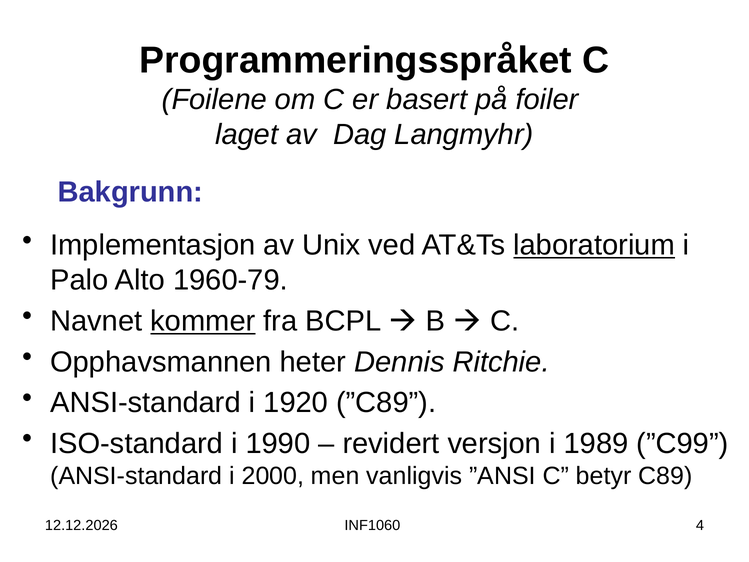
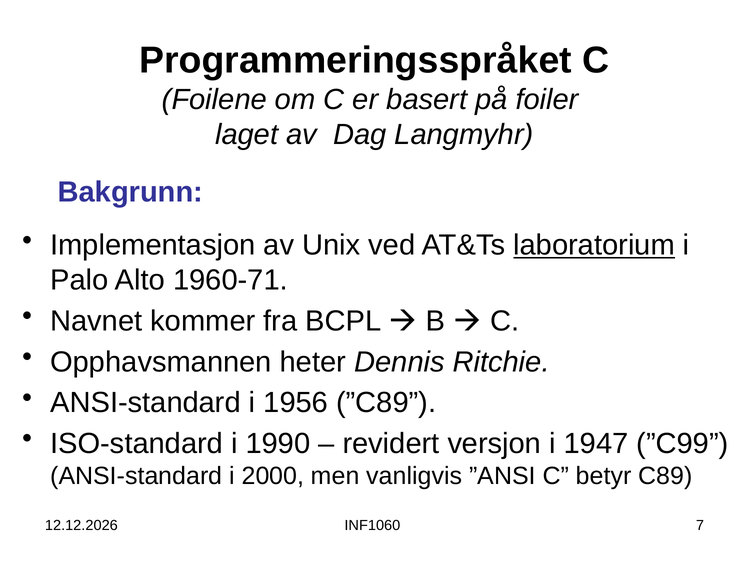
1960-79: 1960-79 -> 1960-71 (230, 280)
kommer underline: present -> none (203, 321)
1920: 1920 -> 1956 (296, 403)
1989: 1989 -> 1947 (596, 443)
4: 4 -> 7 (700, 525)
